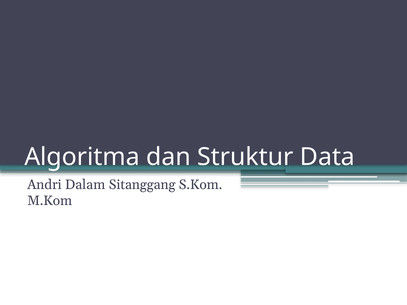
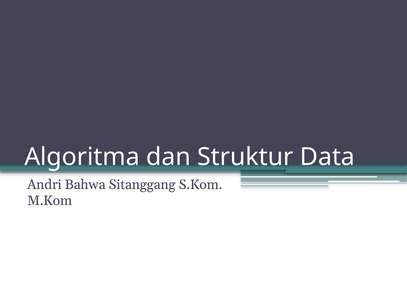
Dalam: Dalam -> Bahwa (85, 185)
